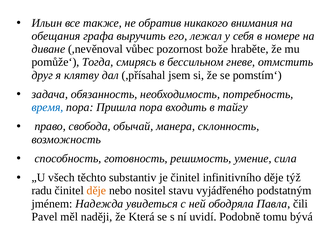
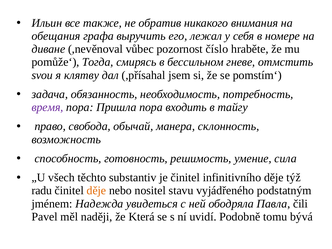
bože: bože -> číslo (217, 49)
друг: друг -> svou (42, 75)
время colour: blue -> purple (47, 107)
